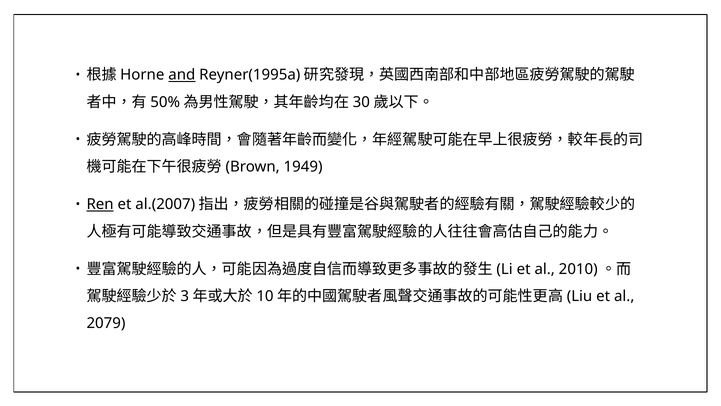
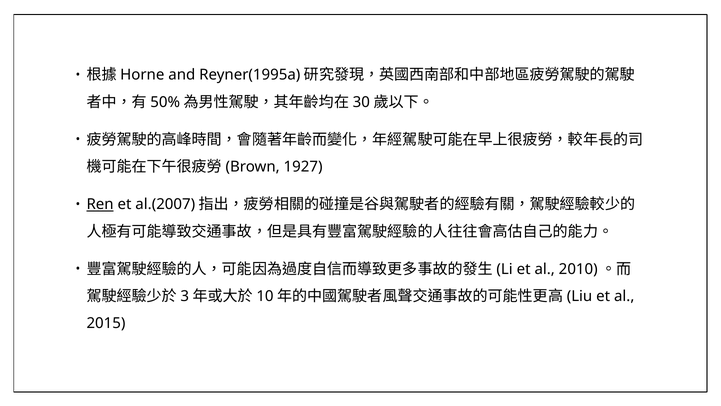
and underline: present -> none (182, 75)
1949: 1949 -> 1927 (303, 167)
2079: 2079 -> 2015 (106, 323)
